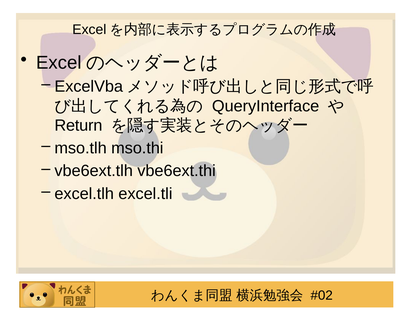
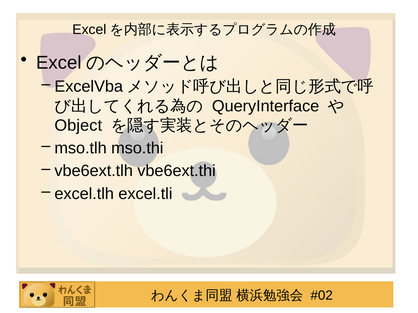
Return: Return -> Object (78, 126)
